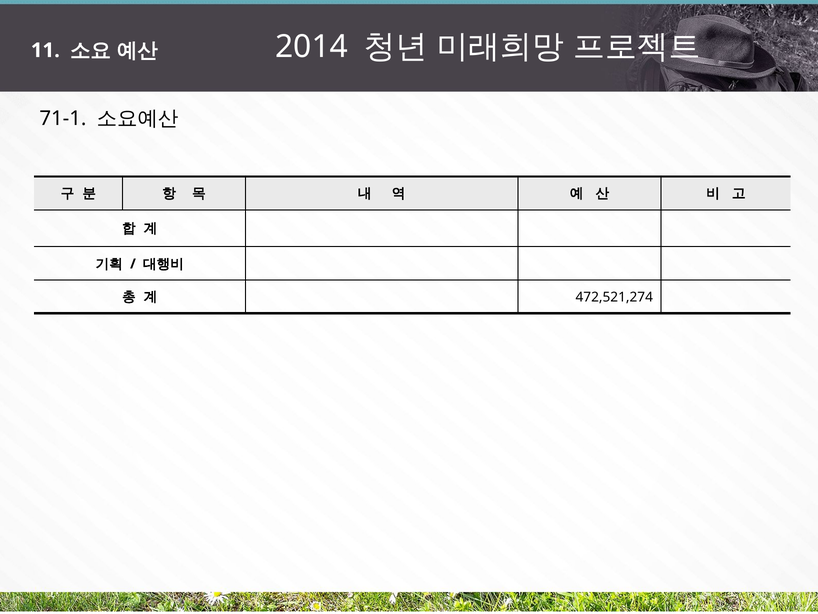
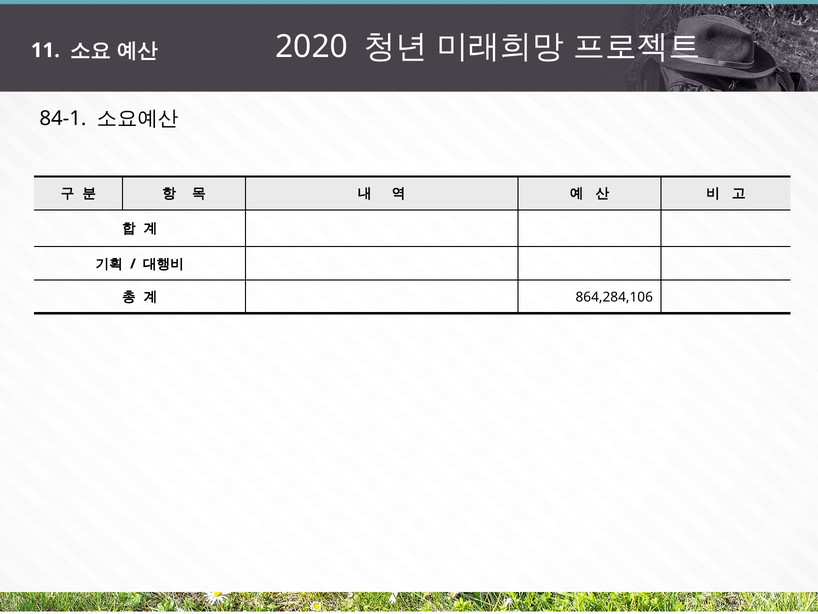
2014: 2014 -> 2020 (312, 46)
71-1: 71-1 -> 84-1 (63, 118)
472,521,274: 472,521,274 -> 864,284,106 (614, 297)
